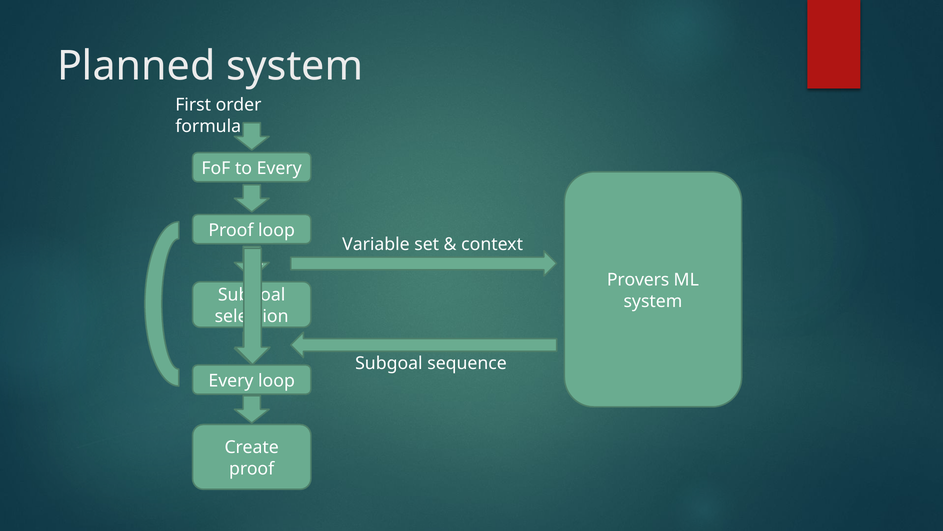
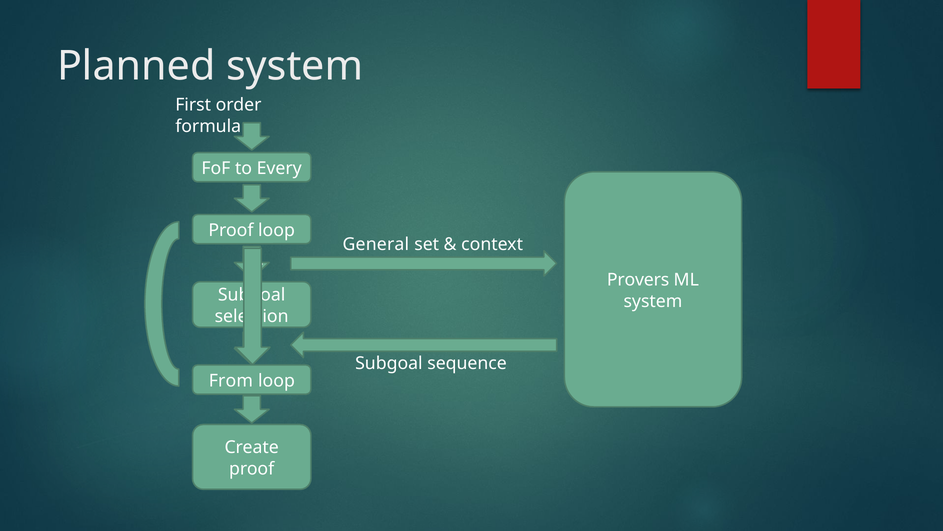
Variable: Variable -> General (376, 244)
Every: Every -> From (231, 380)
